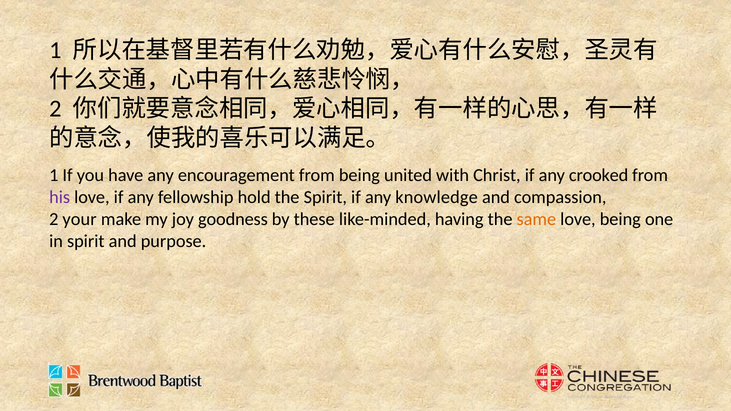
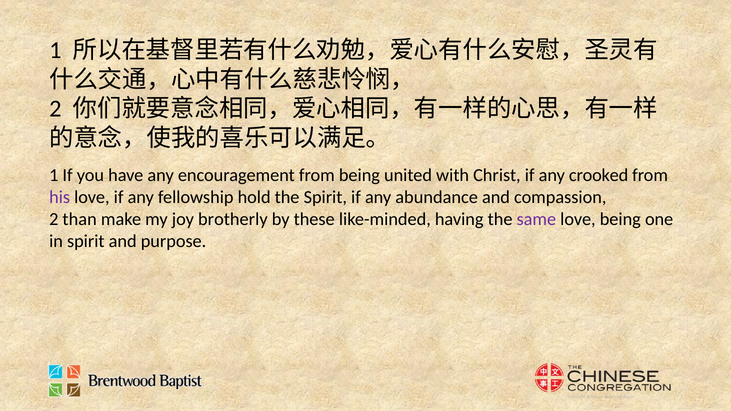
knowledge: knowledge -> abundance (437, 197)
your: your -> than (80, 219)
goodness: goodness -> brotherly (233, 219)
same colour: orange -> purple (536, 219)
